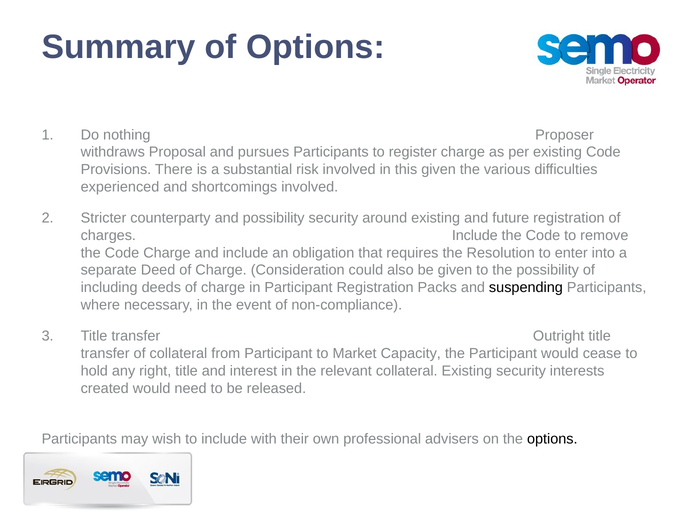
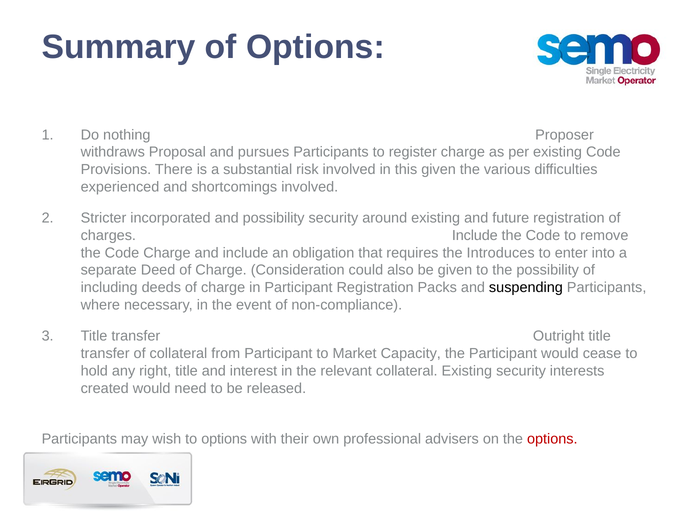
counterparty: counterparty -> incorporated (170, 218)
Resolution: Resolution -> Introduces (501, 253)
to include: include -> options (224, 439)
options colour: black -> red (552, 439)
